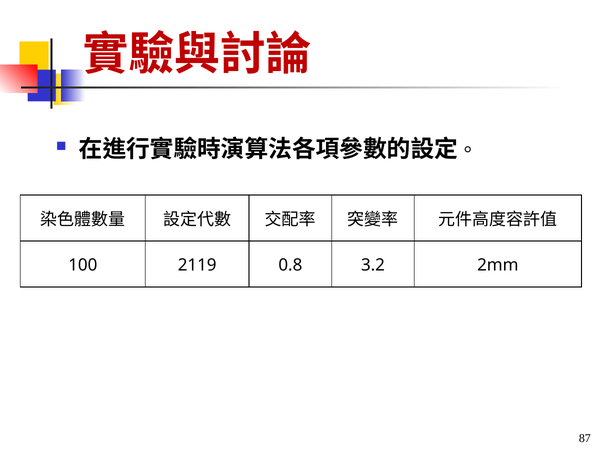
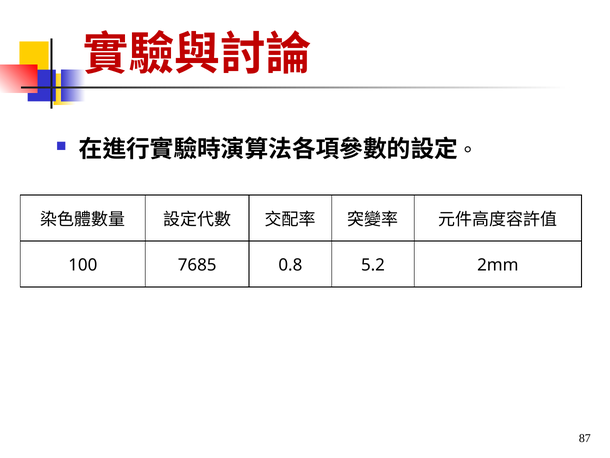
2119: 2119 -> 7685 (197, 265)
3.2: 3.2 -> 5.2 (373, 265)
